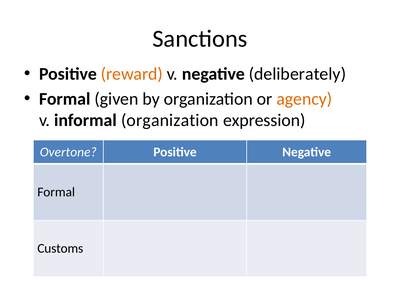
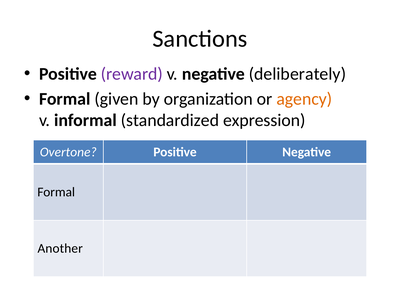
reward colour: orange -> purple (132, 74)
informal organization: organization -> standardized (170, 120)
Customs: Customs -> Another (60, 249)
